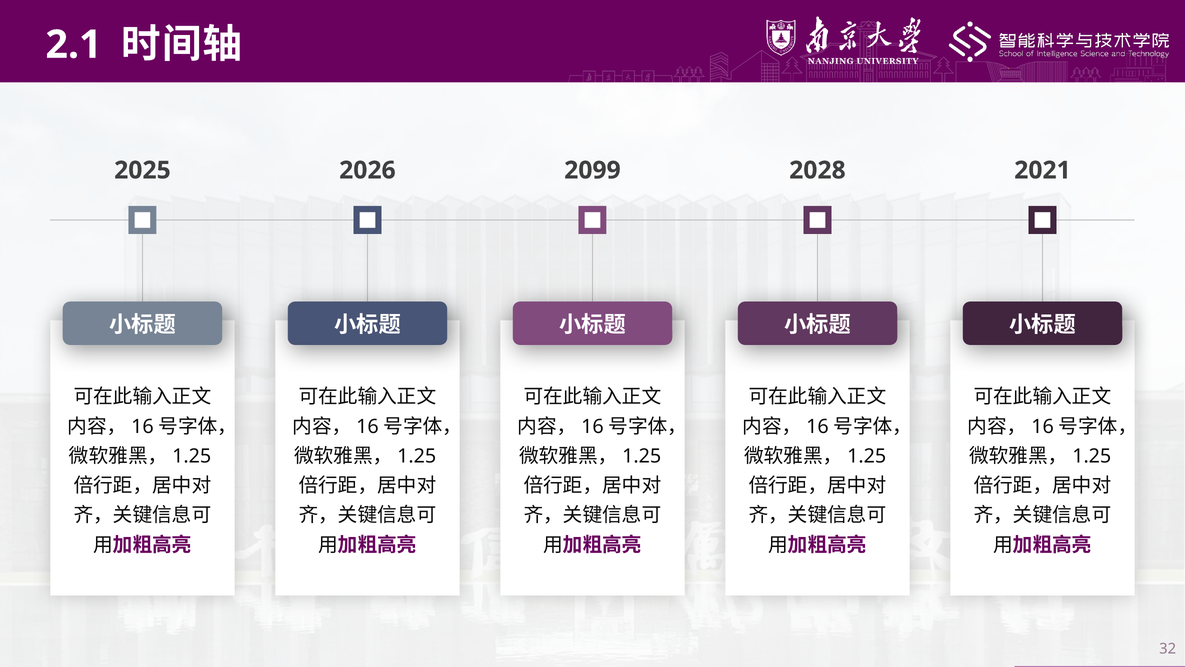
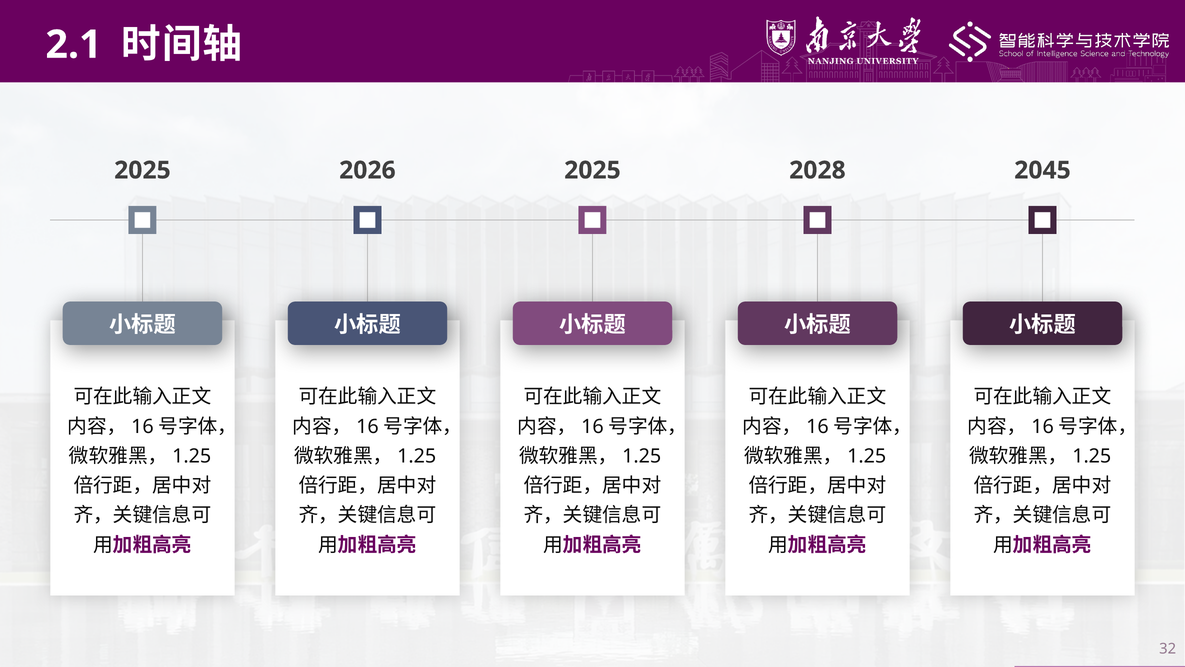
2099: 2099 -> 2025 (592, 170)
2021: 2021 -> 2045 (1042, 170)
